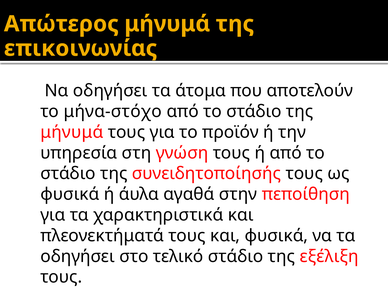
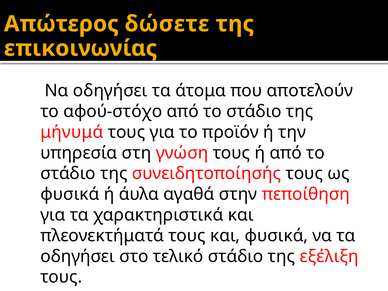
Απώτερος μήνυμά: μήνυμά -> δώσετε (167, 24)
μήνα-στόχο: μήνα-στόχο -> αφού-στόχο (113, 111)
